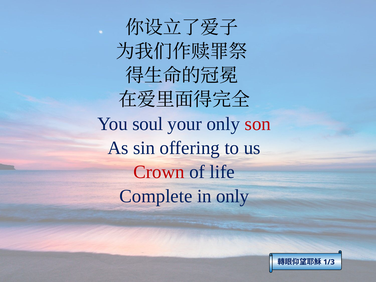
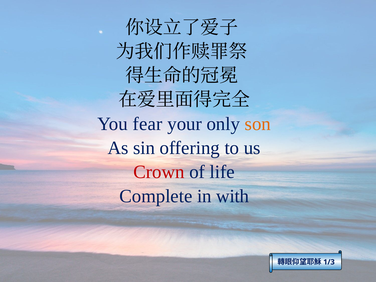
soul: soul -> fear (148, 124)
son colour: red -> orange (258, 124)
in only: only -> with (233, 196)
